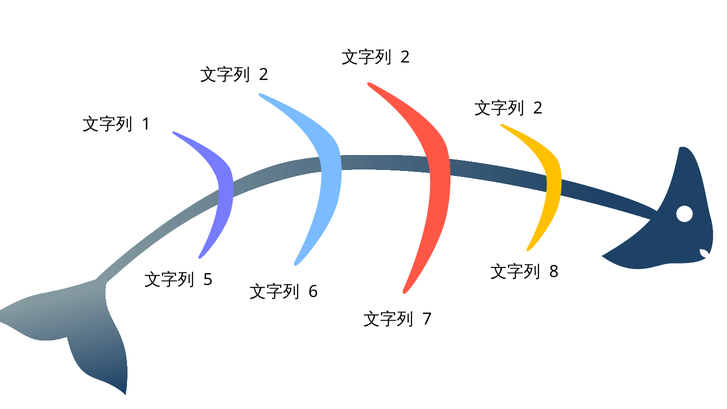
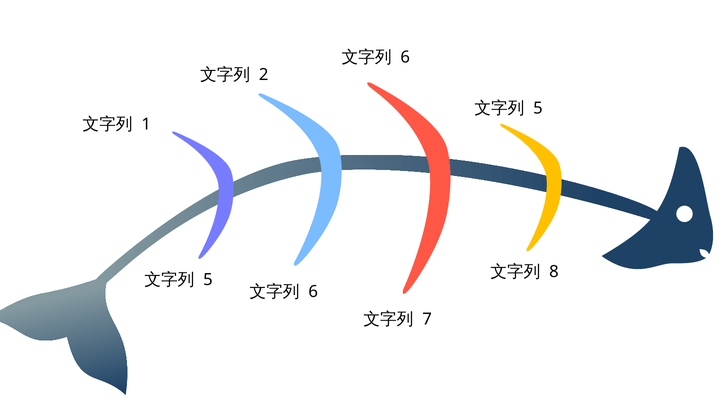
2: 2 -> 6 (405, 57)
2: 2 -> 5 (538, 108)
